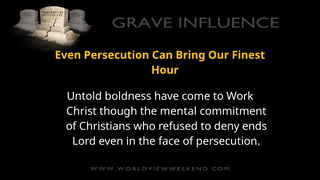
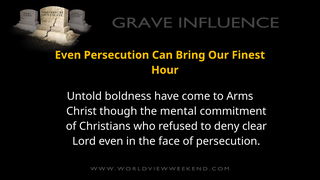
Work: Work -> Arms (240, 96)
ends: ends -> clear (255, 126)
